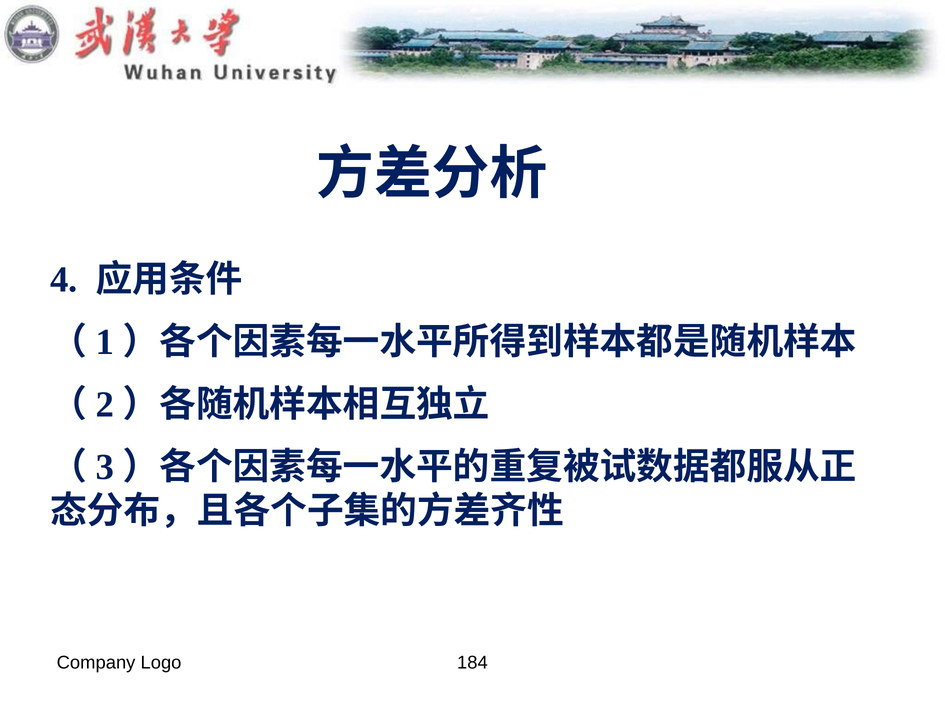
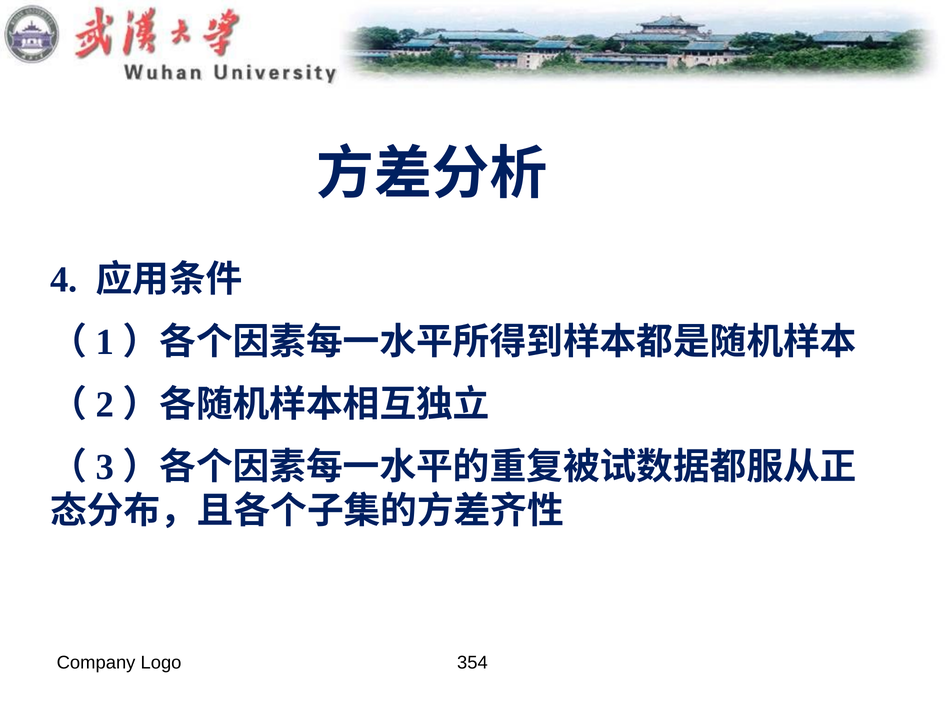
184: 184 -> 354 (472, 662)
